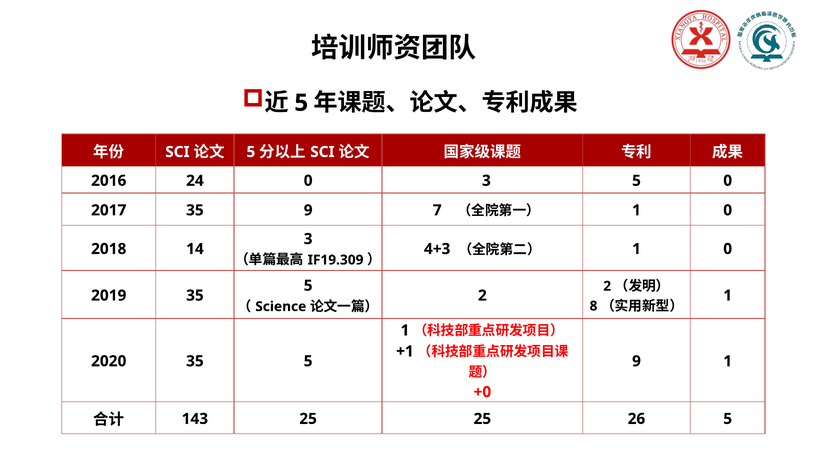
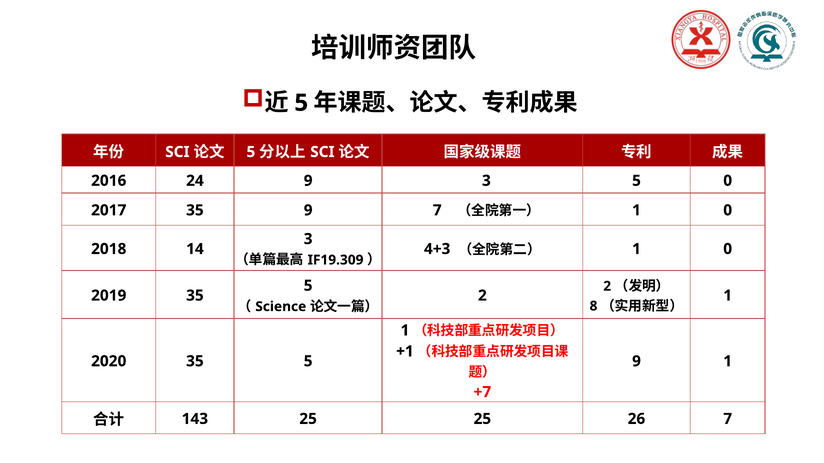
24 0: 0 -> 9 (308, 181)
+0: +0 -> +7 (482, 392)
26 5: 5 -> 7 (728, 419)
